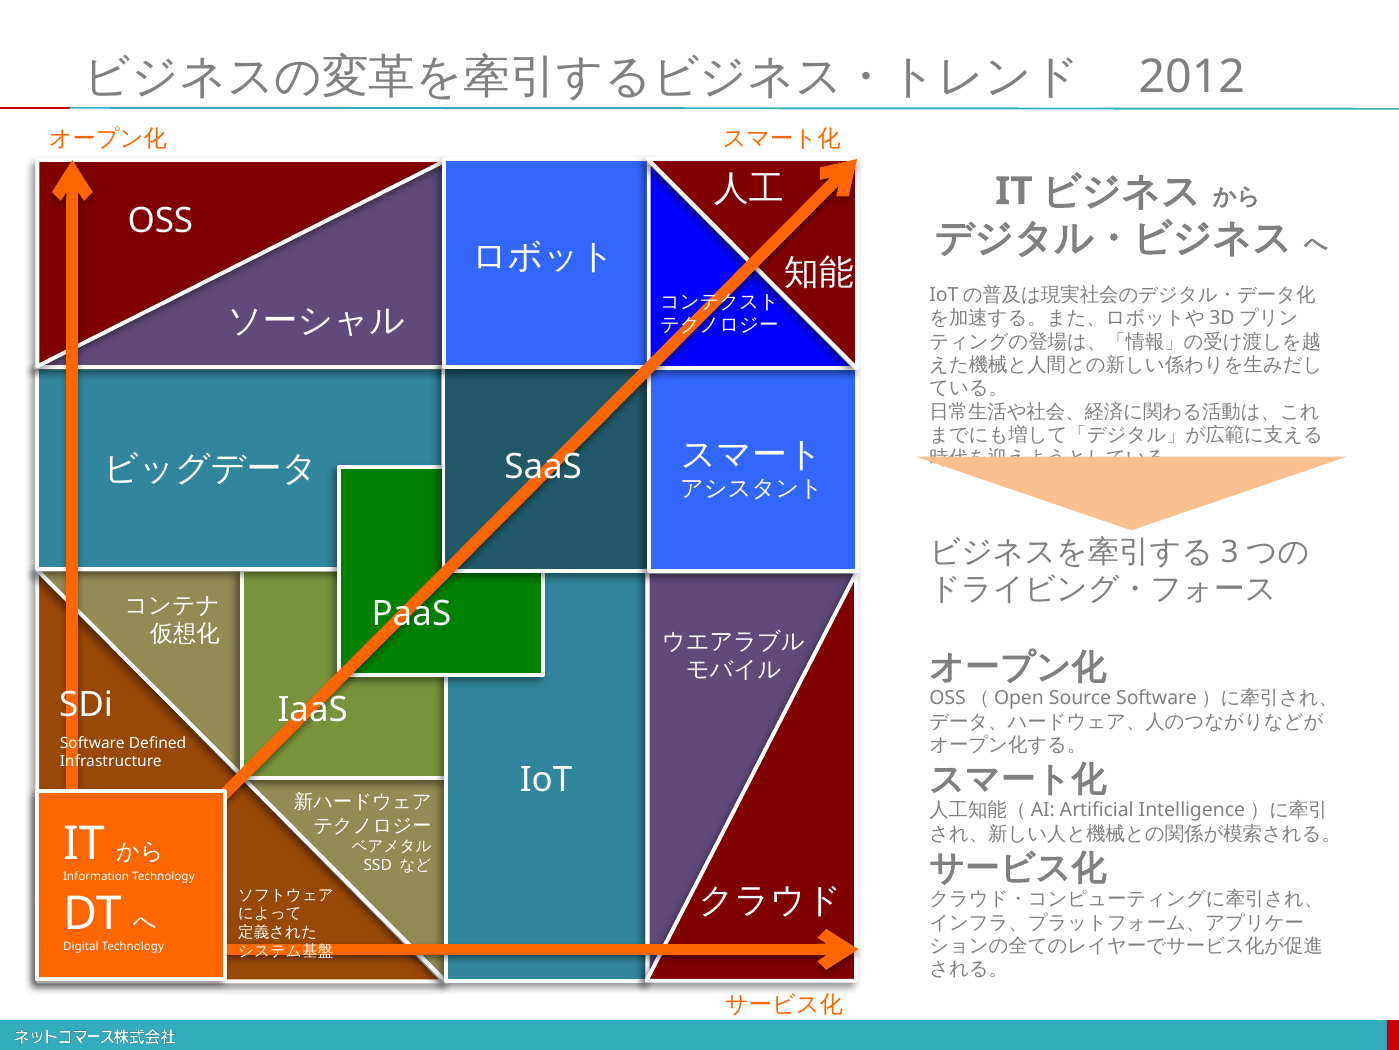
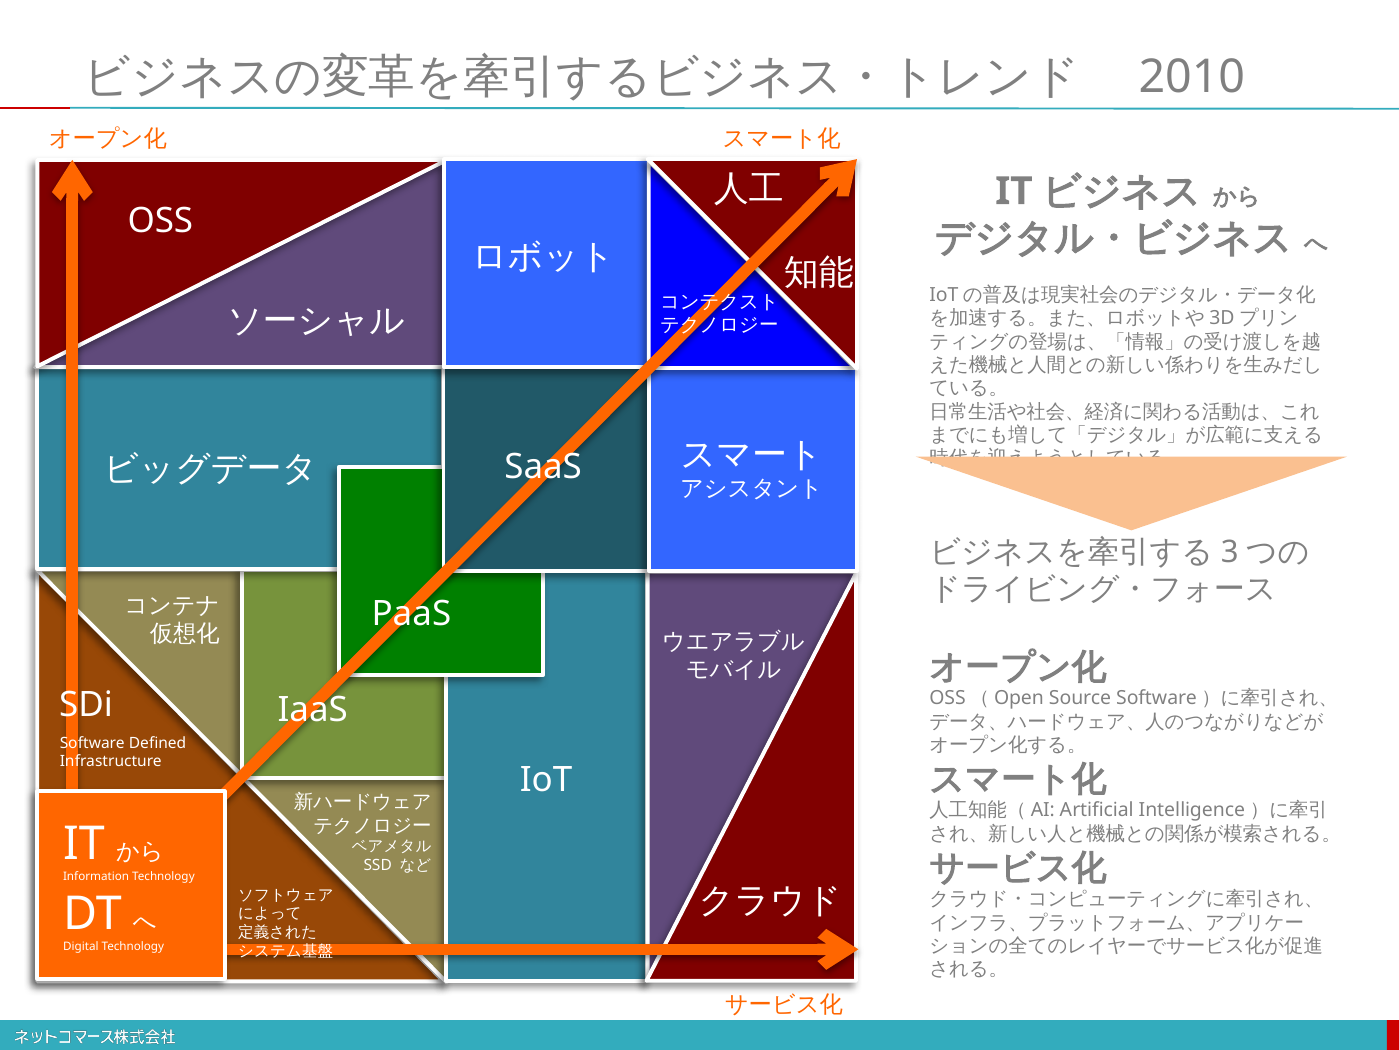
2012: 2012 -> 2010 (1192, 77)
